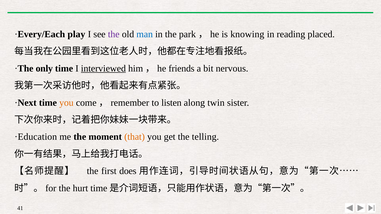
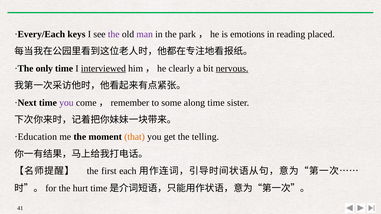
play: play -> keys (76, 34)
man colour: blue -> purple (145, 34)
knowing: knowing -> emotions (247, 34)
friends: friends -> clearly (181, 68)
nervous underline: none -> present (232, 68)
you colour: orange -> purple (66, 103)
listen: listen -> some (171, 103)
along twin: twin -> time (216, 103)
does: does -> each (128, 171)
